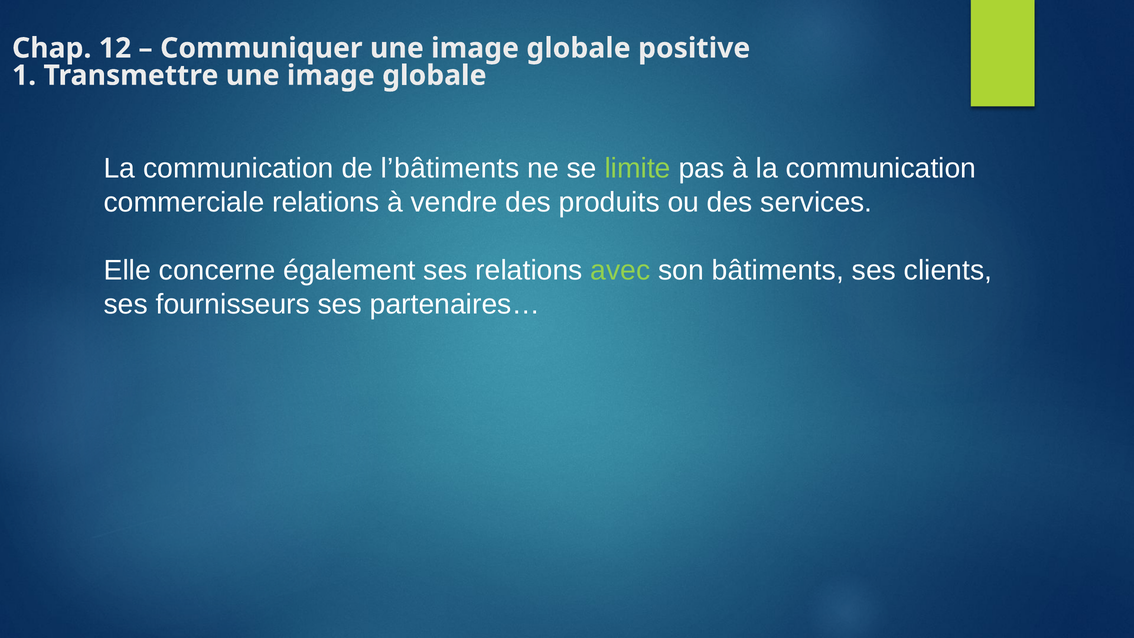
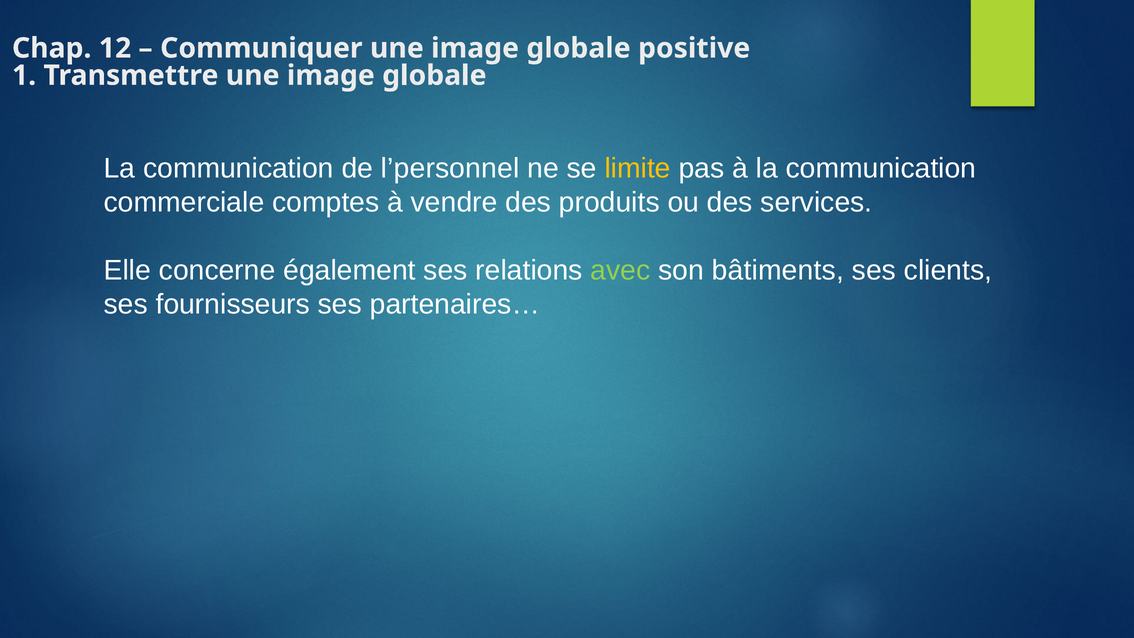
l’bâtiments: l’bâtiments -> l’personnel (450, 168)
limite colour: light green -> yellow (638, 168)
commerciale relations: relations -> comptes (326, 202)
